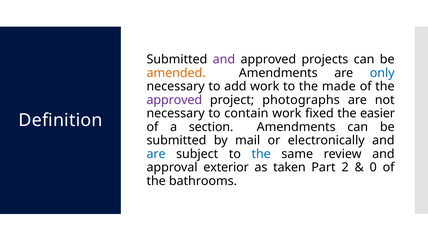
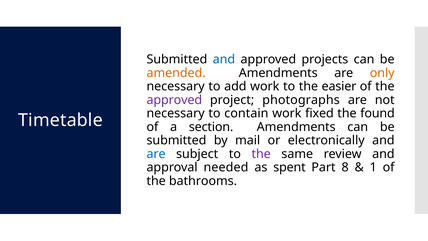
and colour: purple -> blue (224, 59)
only colour: blue -> orange (382, 73)
made: made -> easier (339, 86)
easier: easier -> found (378, 113)
Definition: Definition -> Timetable (61, 120)
the colour: blue -> purple (261, 154)
exterior: exterior -> needed (226, 167)
taken: taken -> spent (289, 167)
2: 2 -> 8 (345, 167)
0: 0 -> 1 (373, 167)
